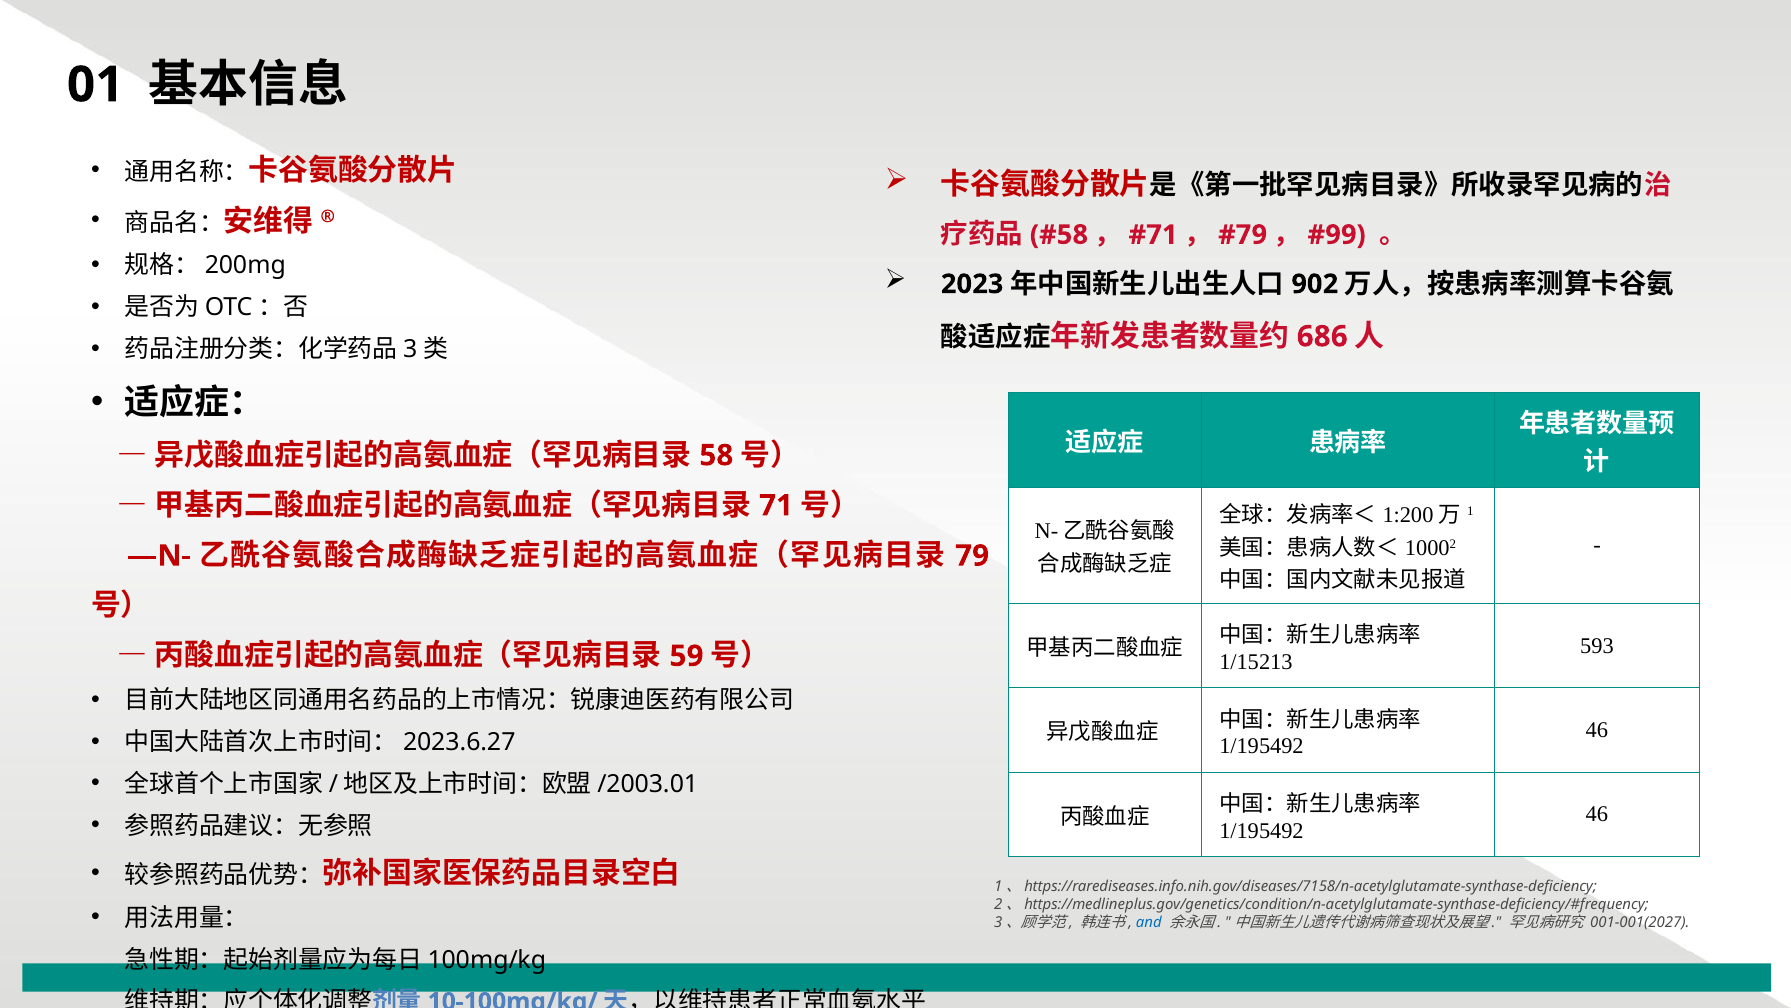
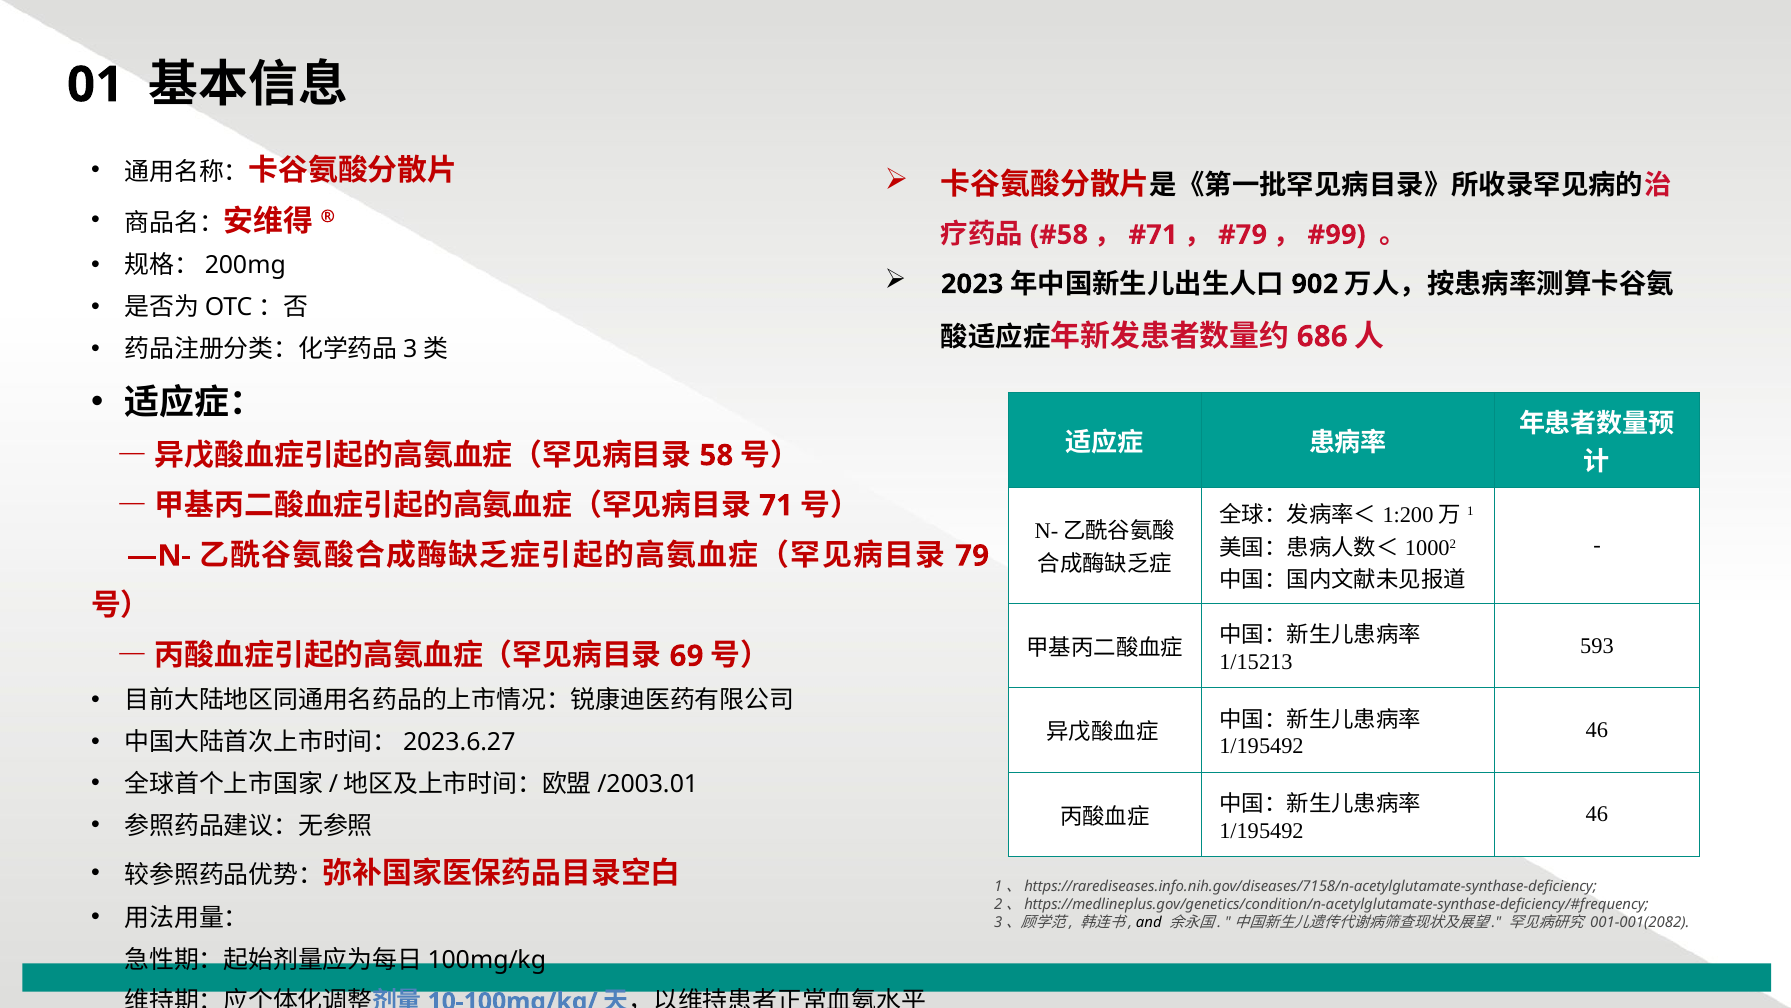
59: 59 -> 69 (687, 656)
and colour: blue -> black (1149, 922)
001-001(2027: 001-001(2027 -> 001-001(2082 (1640, 922)
